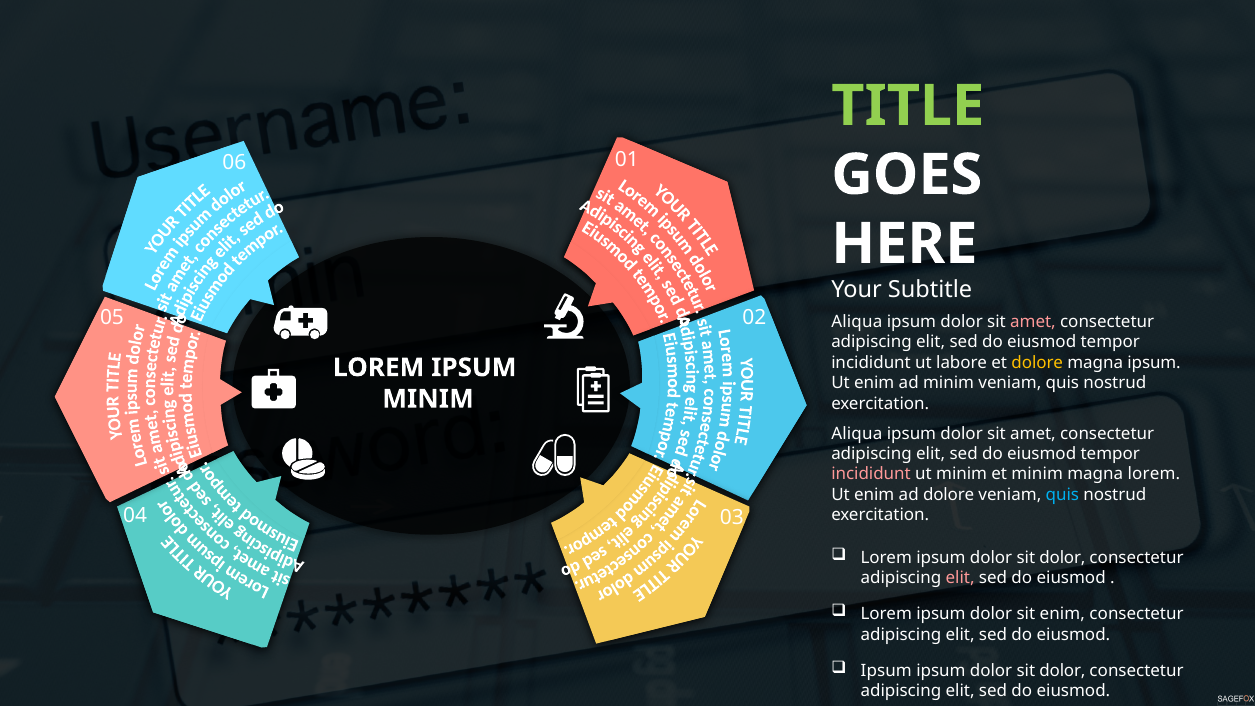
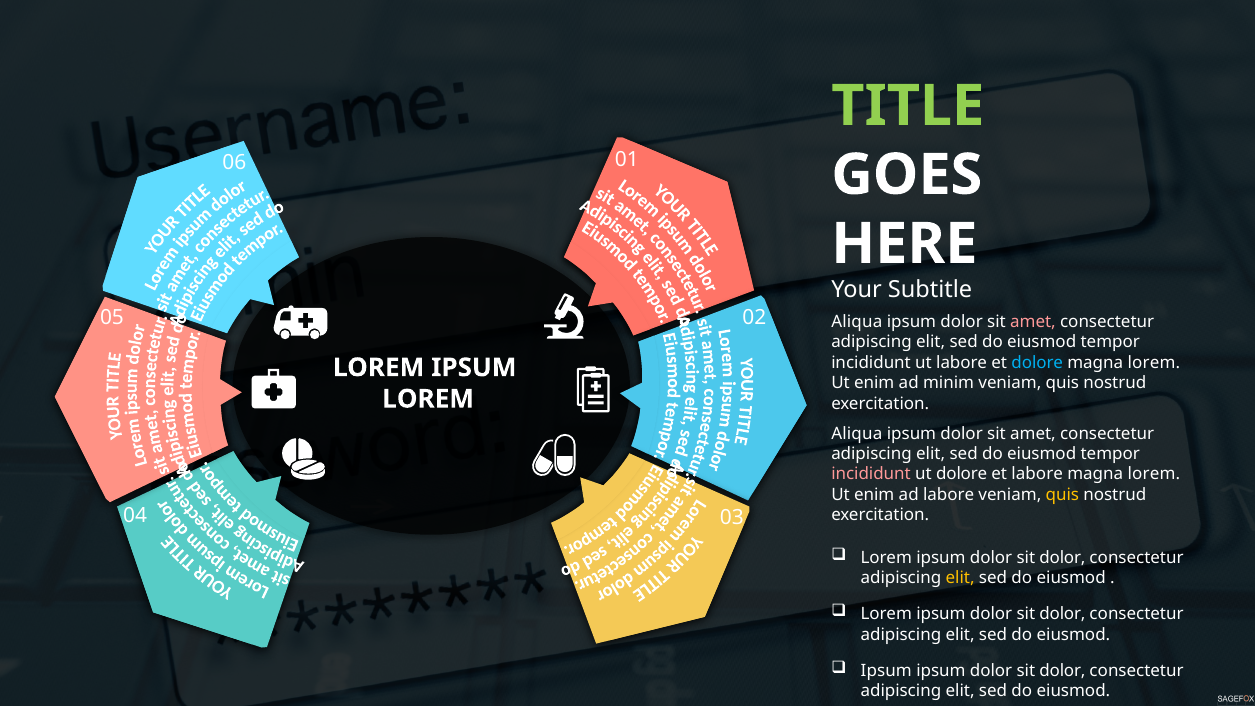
dolore colour: yellow -> light blue (1037, 363)
ipsum: ipsum -> lorem (1154, 363)
MINIM: MINIM -> LOREM (428, 399)
ut minim: minim -> dolore (962, 474)
et minim: minim -> labore (1037, 474)
ad dolore: dolore -> labore (949, 495)
quis colour: light blue -> yellow (1062, 495)
elit colour: pink -> yellow (960, 578)
enim: enim -> dolor (1062, 614)
